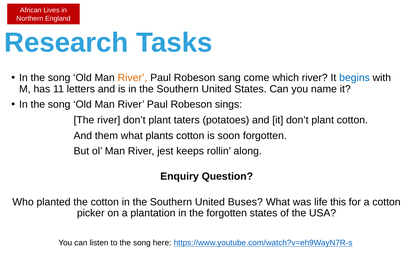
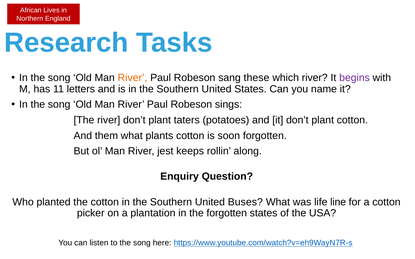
come: come -> these (257, 78)
begins colour: blue -> purple (355, 78)
this: this -> line (338, 202)
